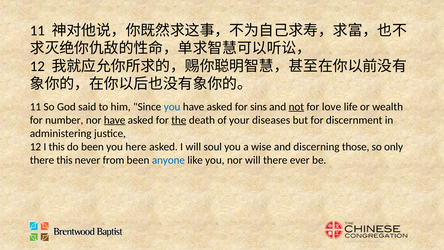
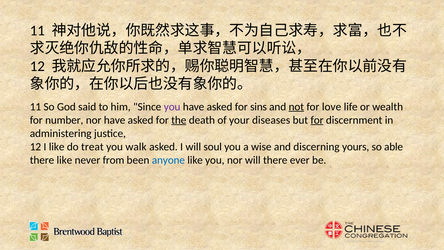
you colour: blue -> purple (172, 107)
have underline: present -> none (115, 120)
for underline: none -> present (317, 120)
I this: this -> like (57, 147)
do been: been -> treat (92, 147)
here: here -> walk (136, 147)
those: those -> yours (356, 147)
only: only -> able (394, 147)
there this: this -> like (64, 160)
